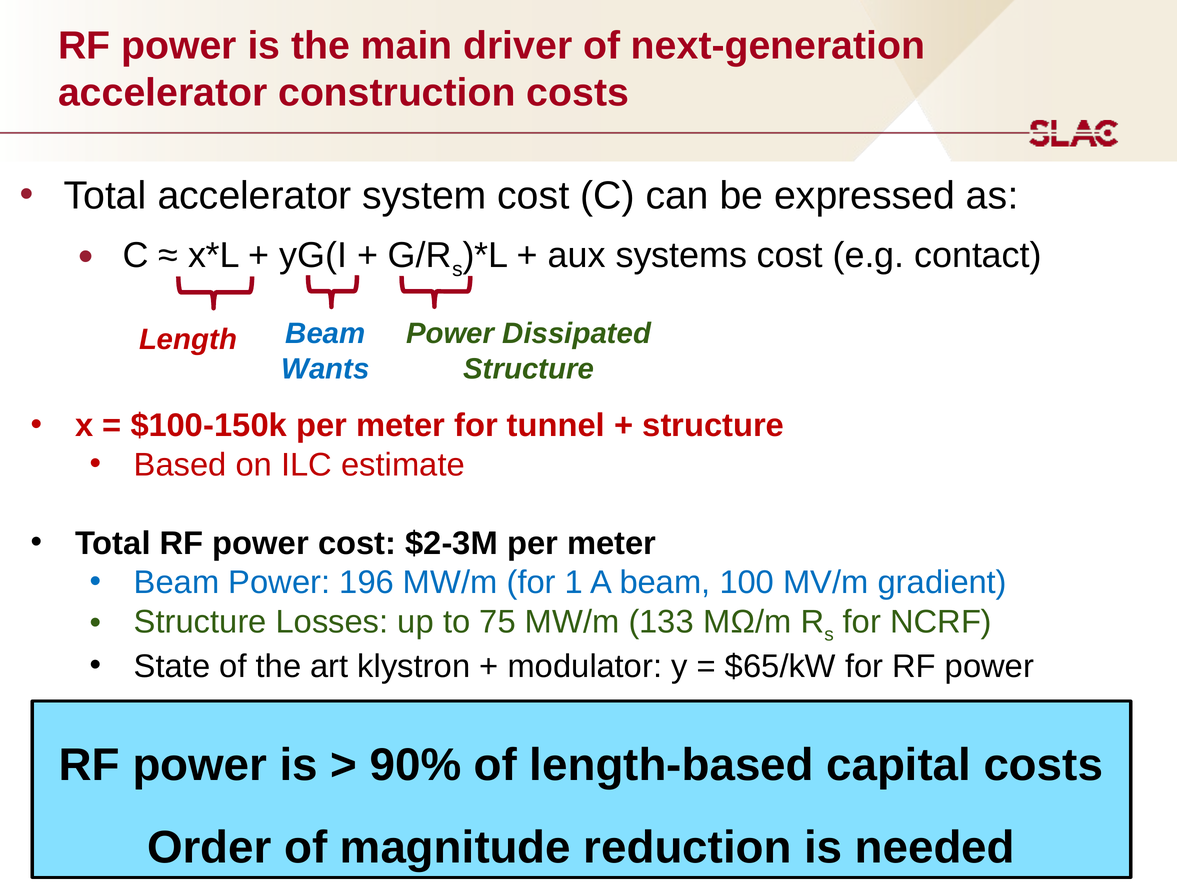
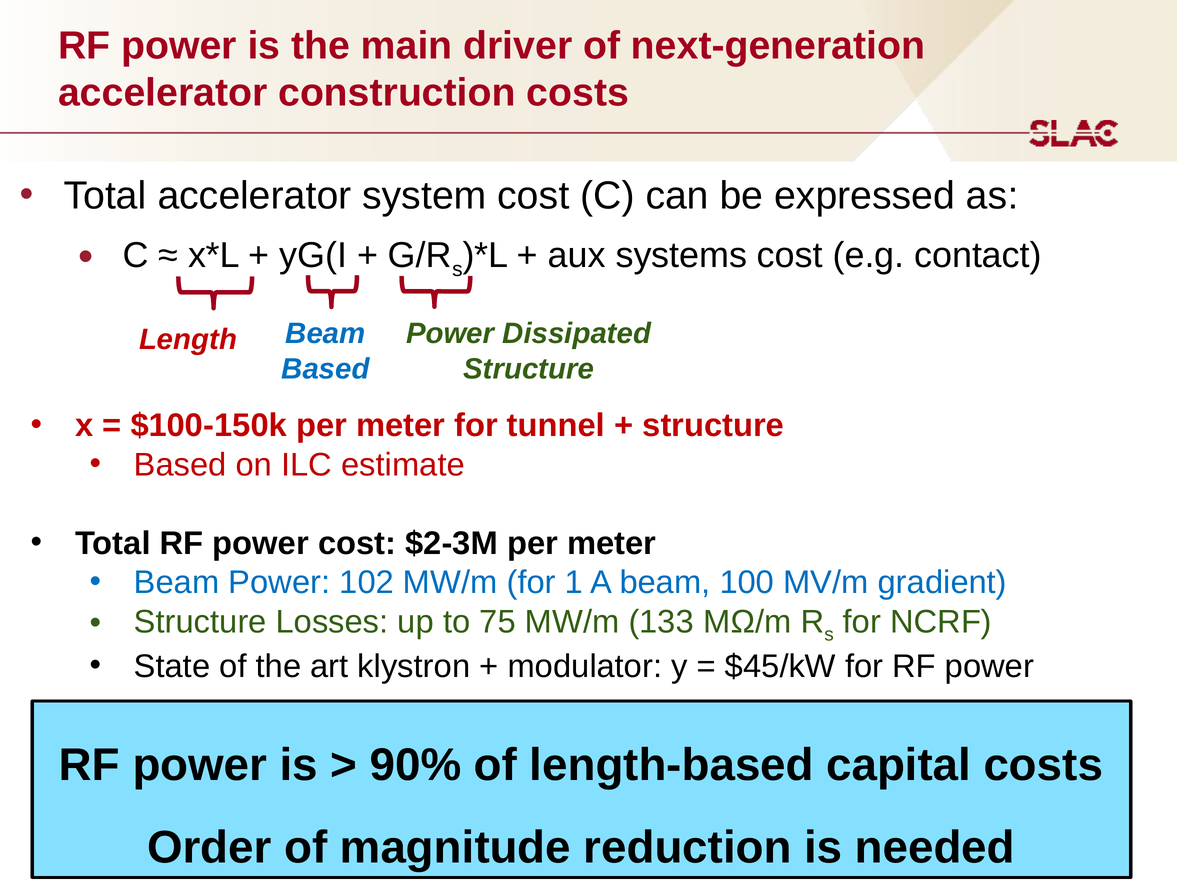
Wants: Wants -> Based (325, 369)
196: 196 -> 102 (367, 582)
$65/kW: $65/kW -> $45/kW (780, 666)
